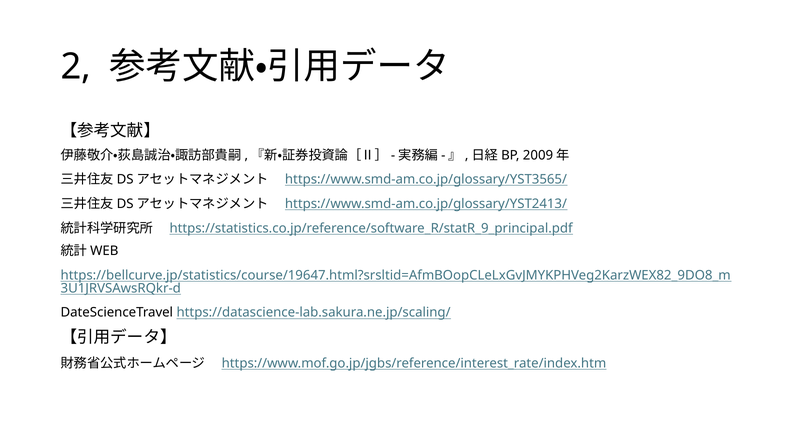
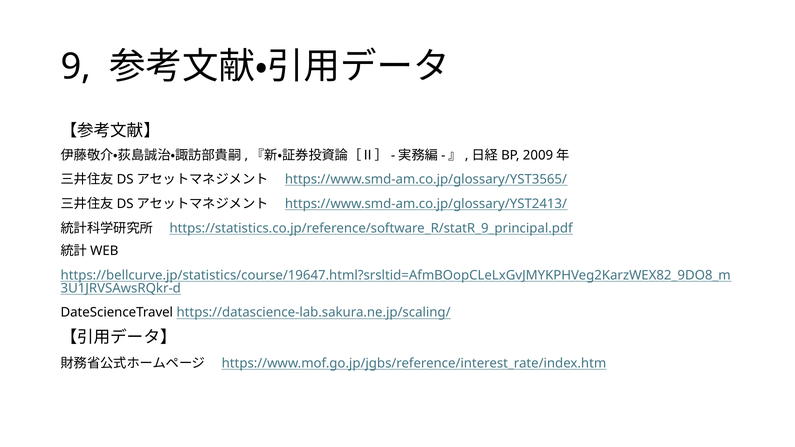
2: 2 -> 9 (76, 67)
